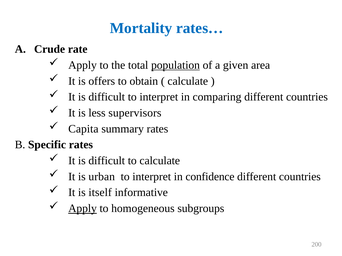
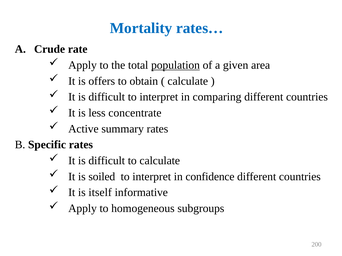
supervisors: supervisors -> concentrate (135, 113)
Capita: Capita -> Active (83, 129)
urban: urban -> soiled (102, 177)
Apply underline: present -> none (83, 209)
